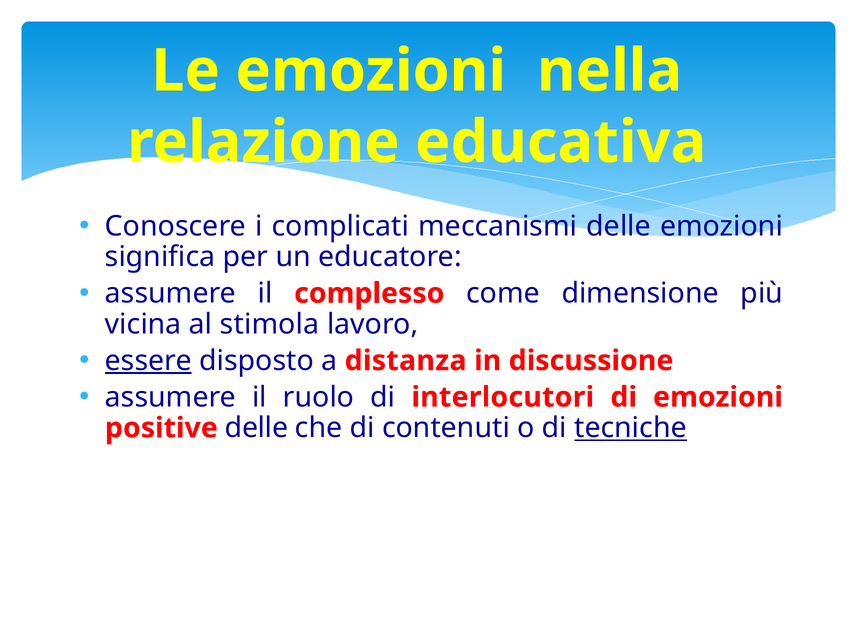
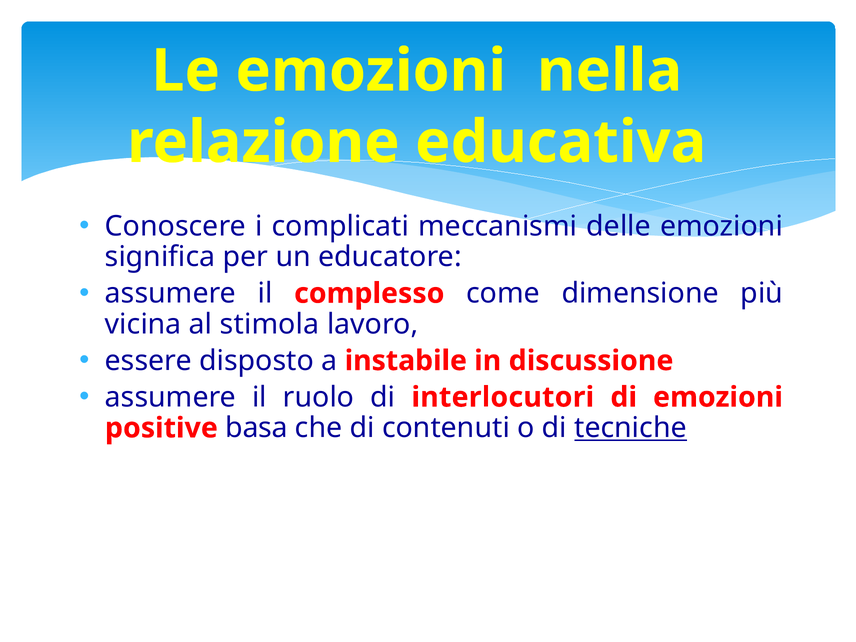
essere underline: present -> none (148, 361)
distanza: distanza -> instabile (406, 361)
positive delle: delle -> basa (256, 428)
